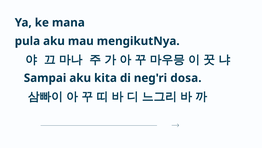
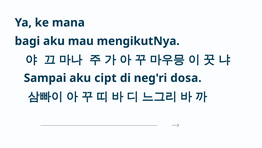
pula: pula -> bagi (27, 41)
kita: kita -> cipt (105, 78)
